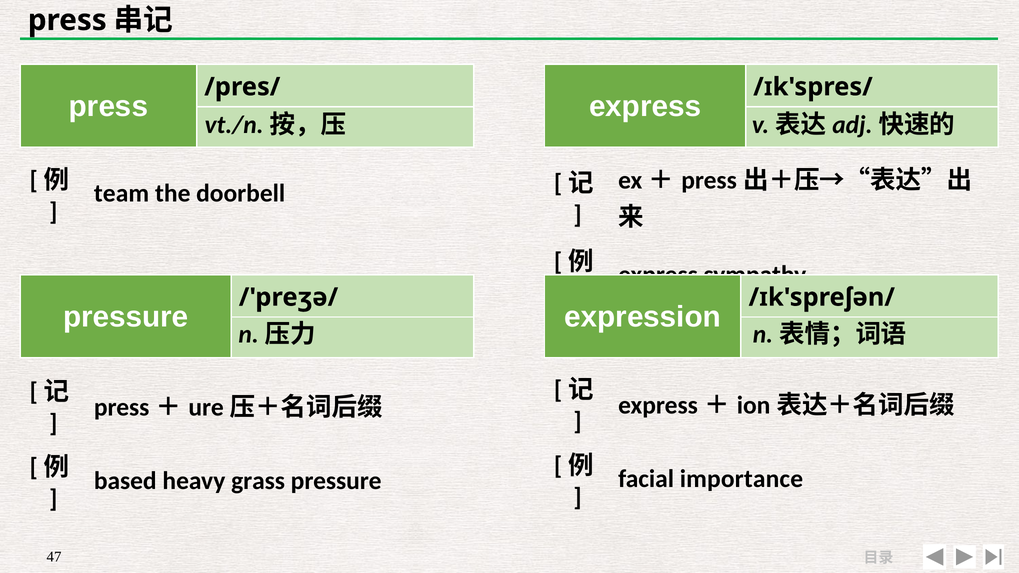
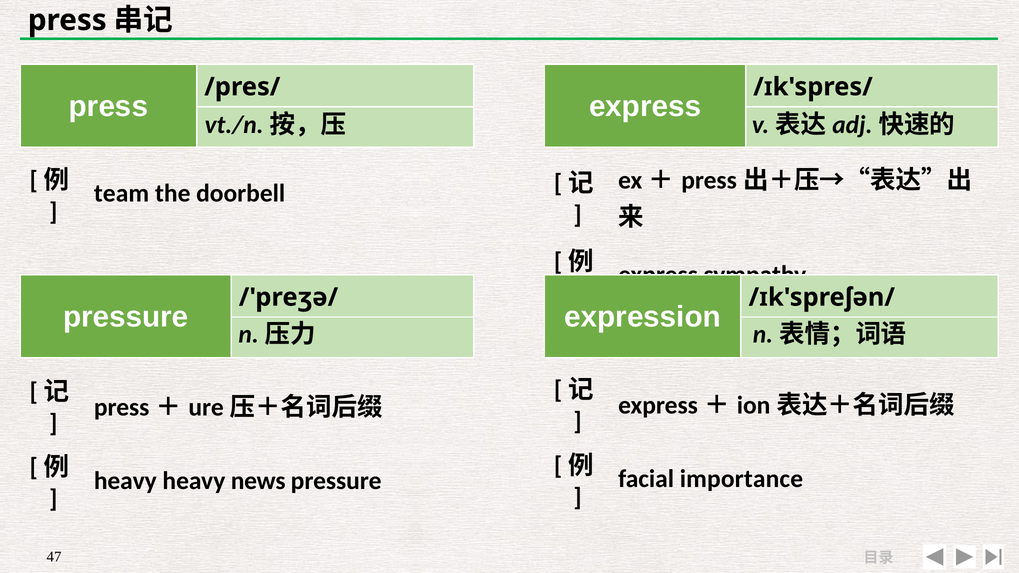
based: based -> heavy (125, 481)
grass: grass -> news (258, 481)
